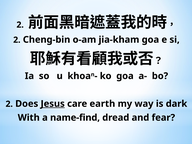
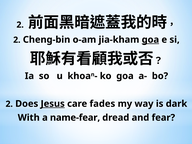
goa underline: none -> present (150, 40)
earth: earth -> fades (102, 104)
name-find: name-find -> name-fear (75, 118)
